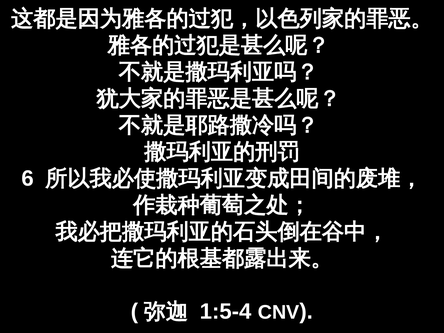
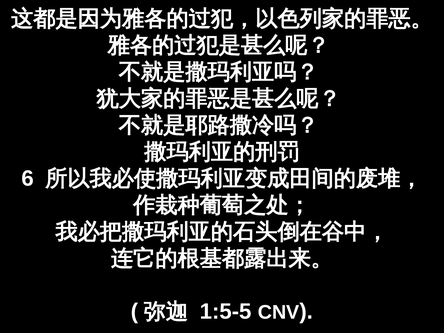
1:5-4: 1:5-4 -> 1:5-5 (226, 312)
